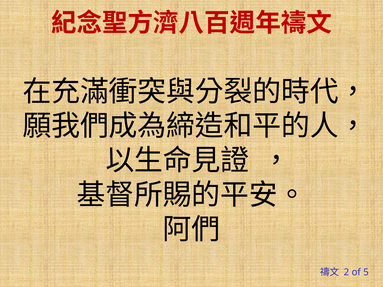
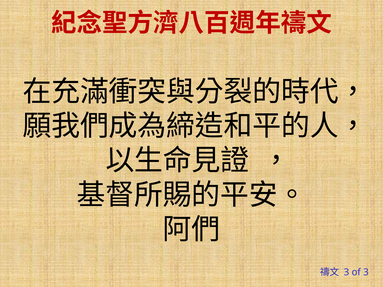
2: 2 -> 3 (346, 273)
of 5: 5 -> 3 (366, 273)
